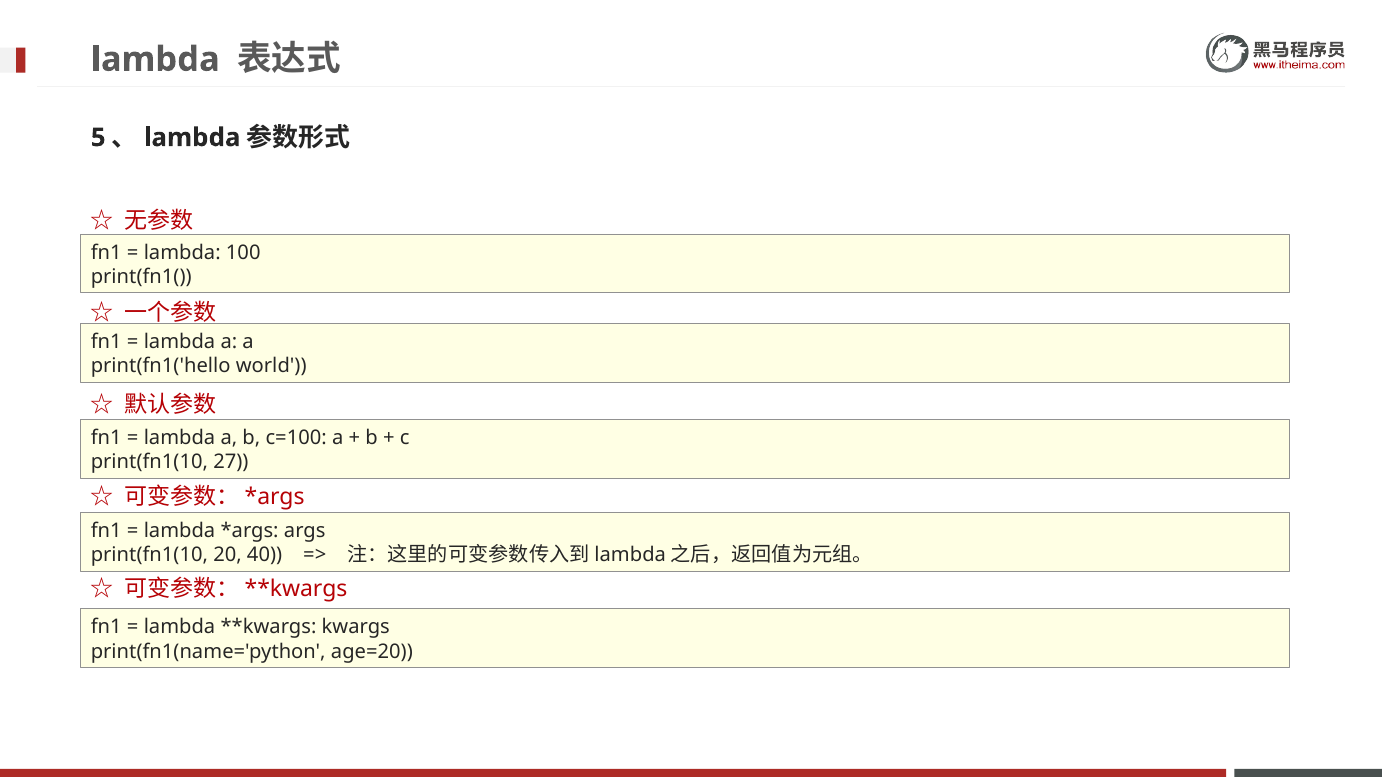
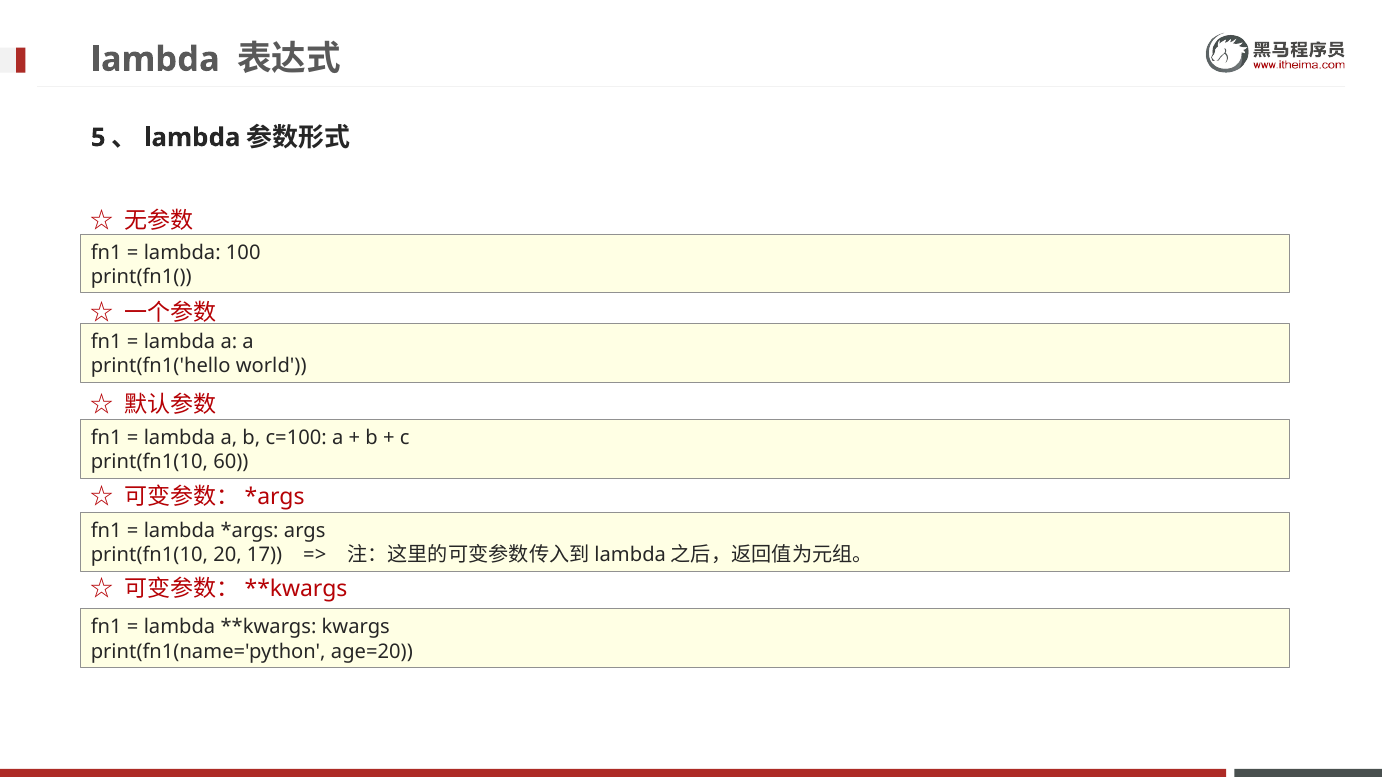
27: 27 -> 60 (231, 463)
40: 40 -> 17 (265, 555)
